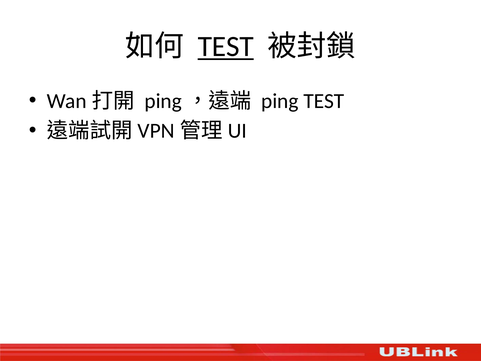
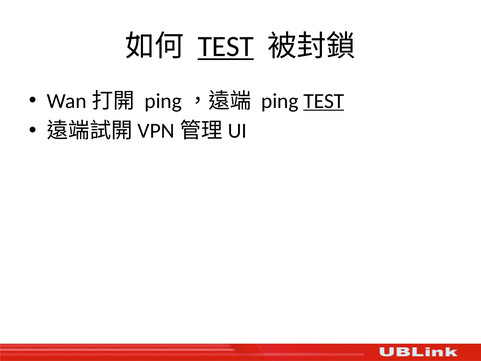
TEST underline: none -> present (324, 101)
